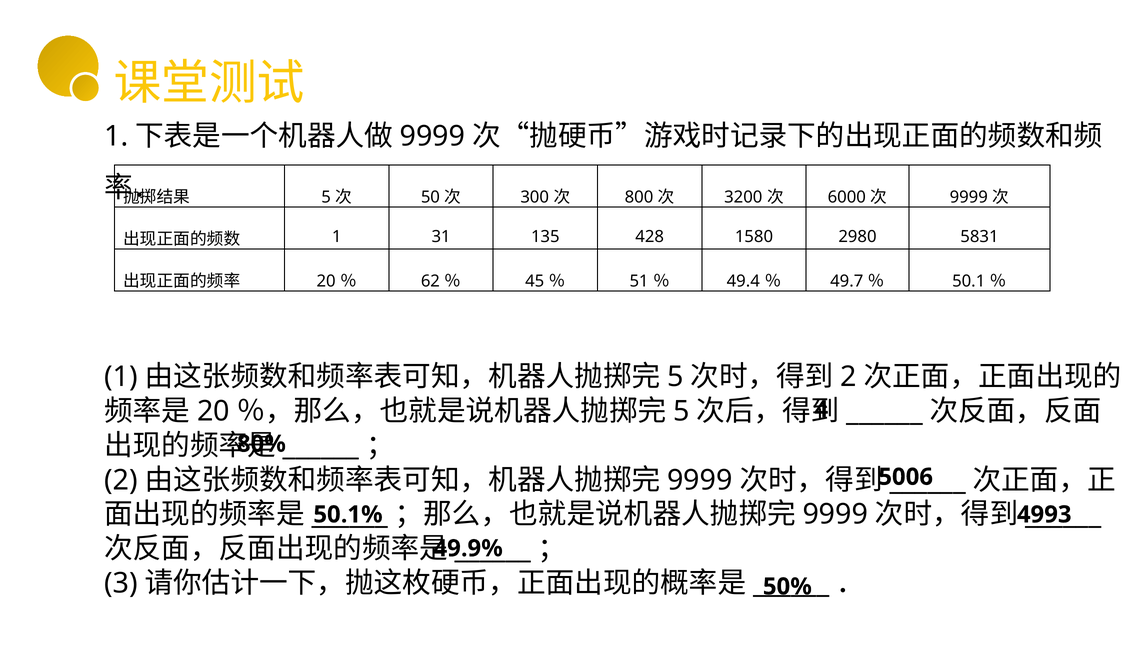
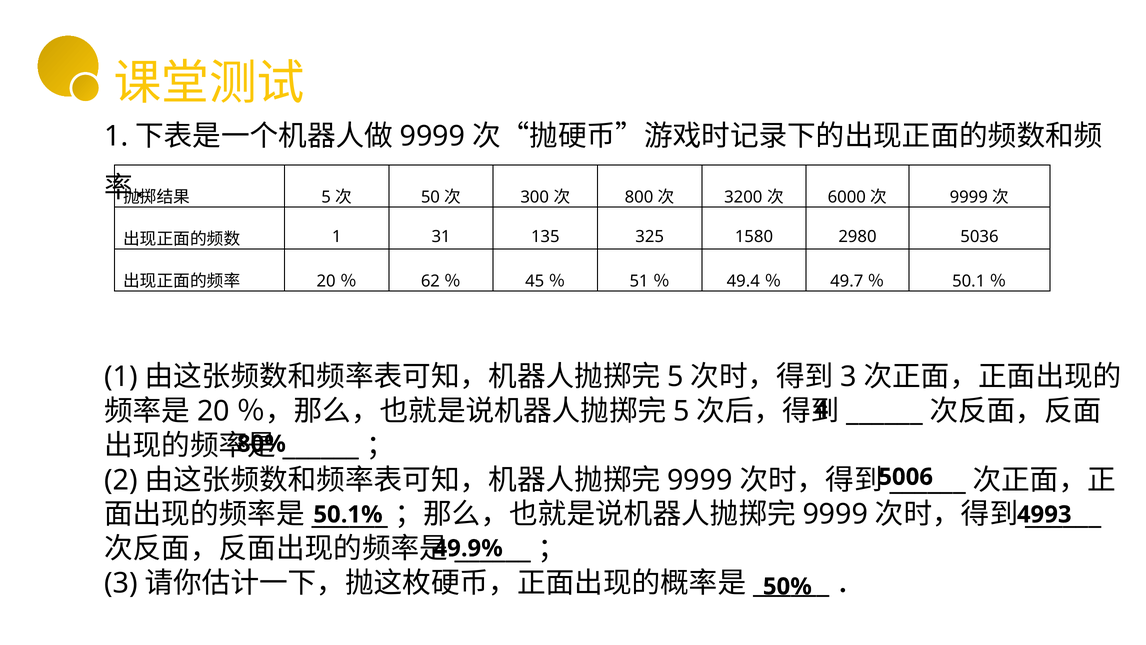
428: 428 -> 325 (650, 237)
5831: 5831 -> 5036 (979, 237)
2: 2 -> 3 (849, 377)
